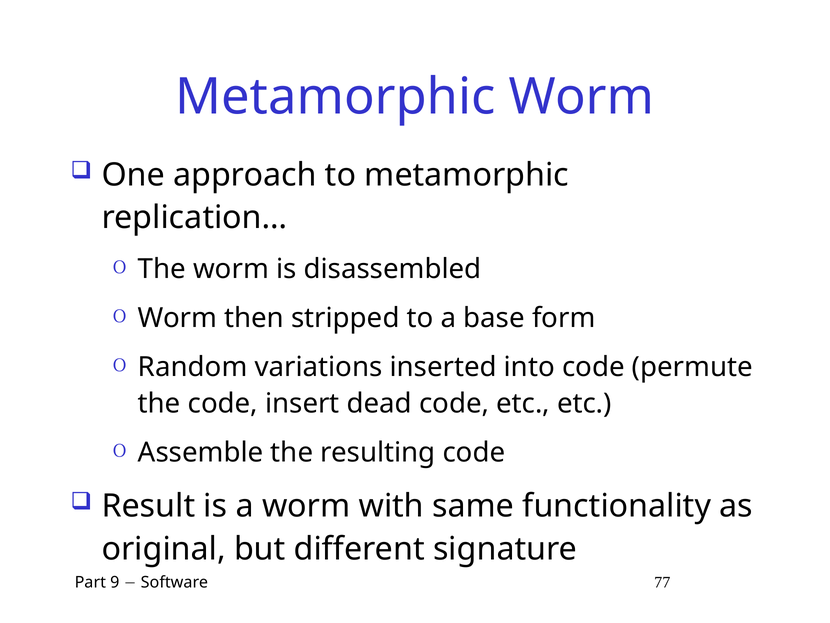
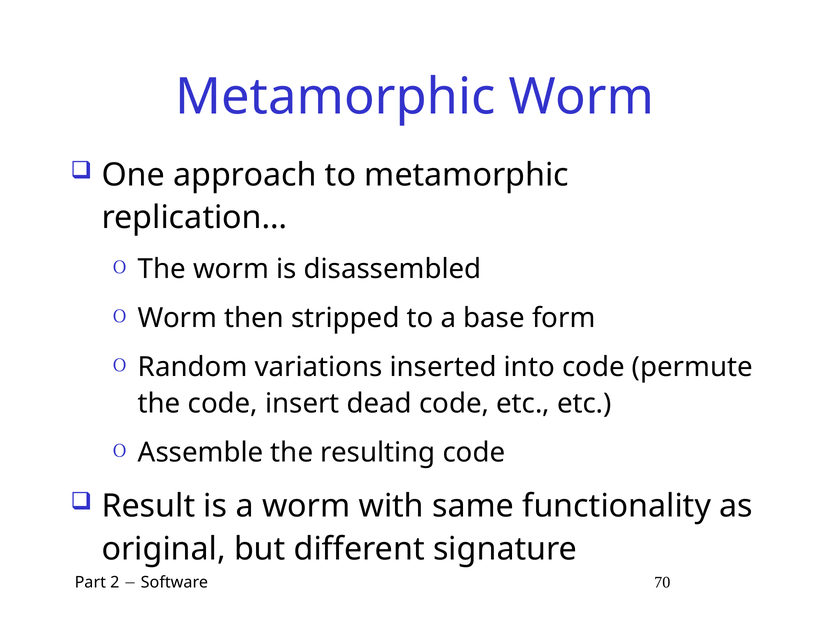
9: 9 -> 2 (115, 582)
77: 77 -> 70 (662, 582)
